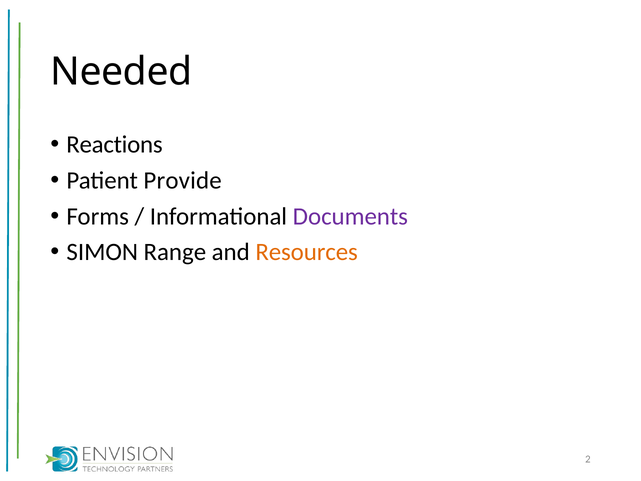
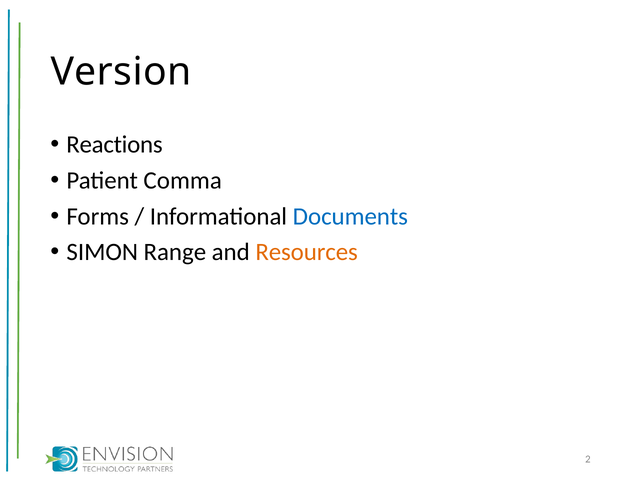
Needed: Needed -> Version (121, 72)
Provide: Provide -> Comma (183, 180)
Documents colour: purple -> blue (350, 216)
